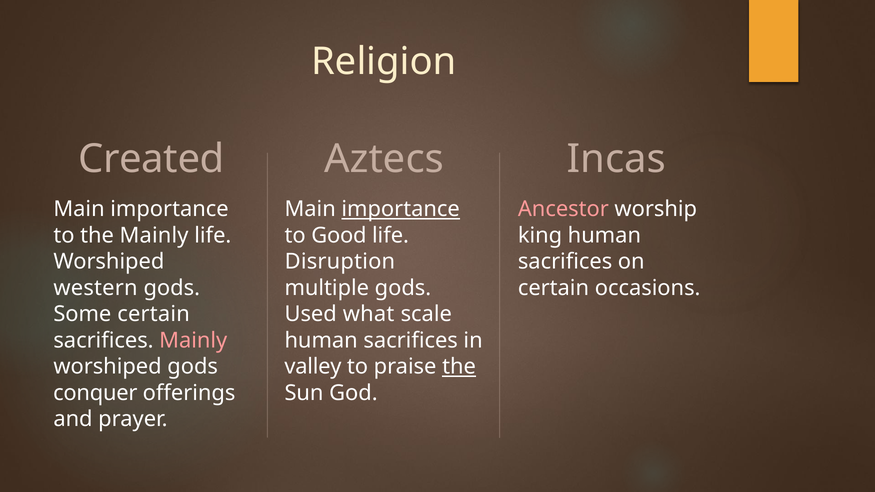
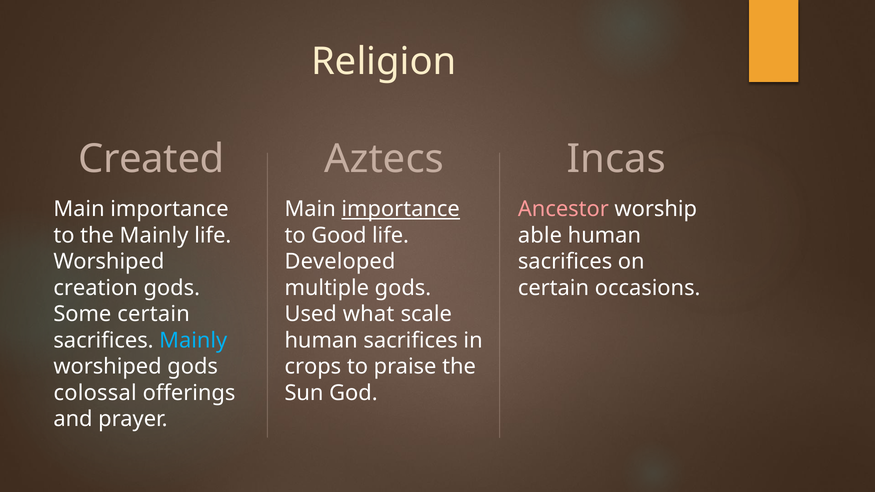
king: king -> able (540, 236)
Disruption: Disruption -> Developed (340, 262)
western: western -> creation (96, 288)
Mainly colour: pink -> light blue (193, 341)
valley: valley -> crops (313, 367)
the underline: present -> none (459, 367)
conquer: conquer -> colossal (95, 393)
